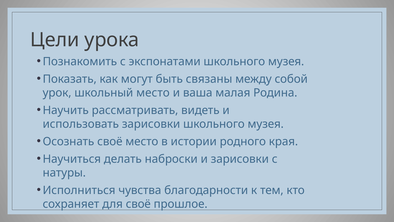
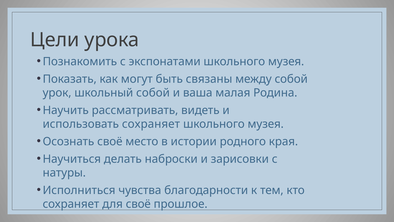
школьный место: место -> собой (153, 93)
использовать зарисовки: зарисовки -> сохраняет (151, 124)
